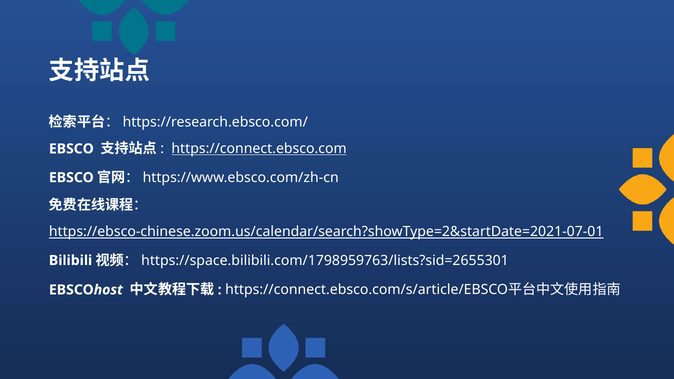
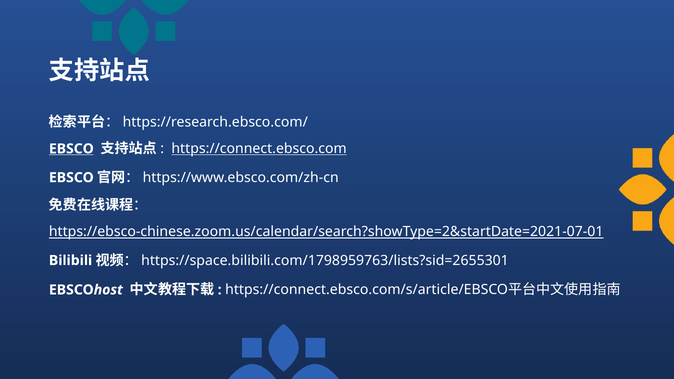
EBSCO underline: none -> present (71, 149)
